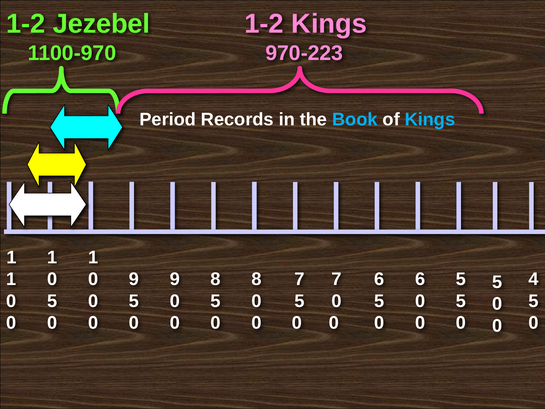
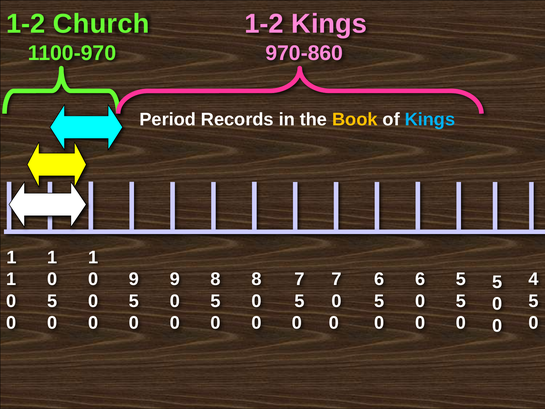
Jezebel: Jezebel -> Church (101, 24)
970-223: 970-223 -> 970-860 (304, 53)
Book colour: light blue -> yellow (355, 119)
